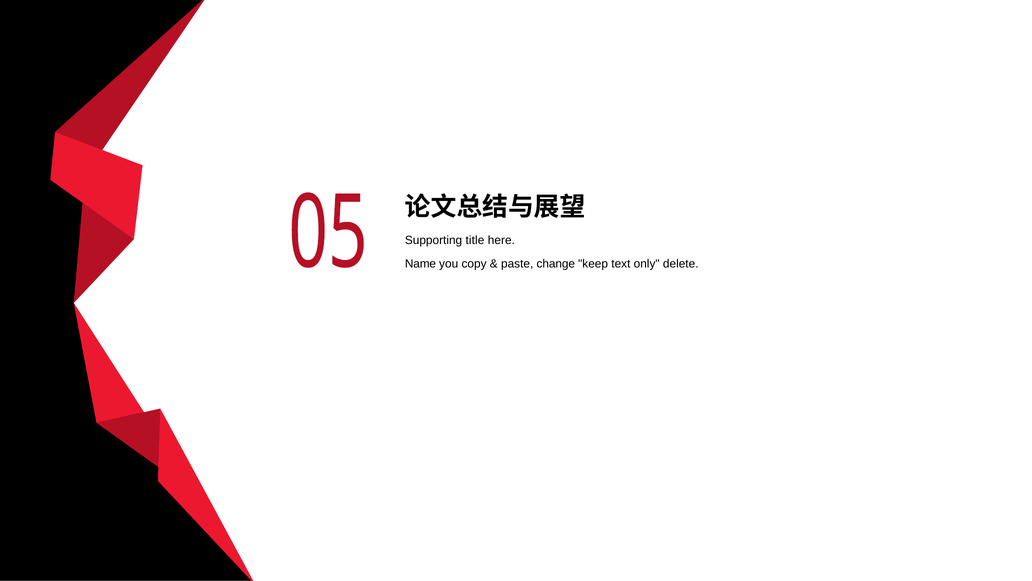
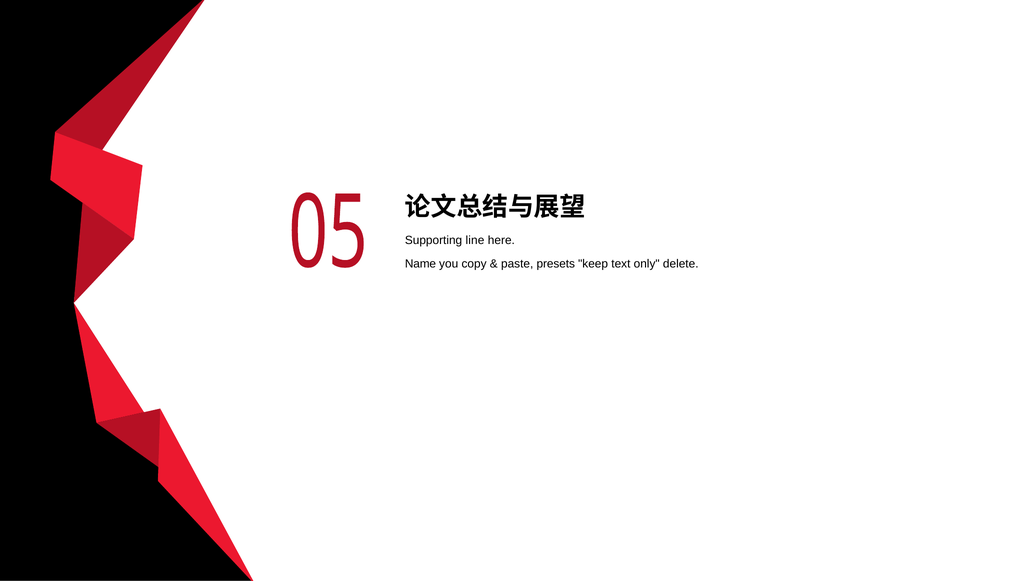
title: title -> line (475, 240)
change: change -> presets (556, 264)
